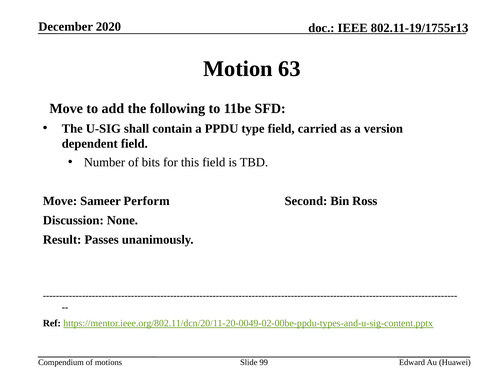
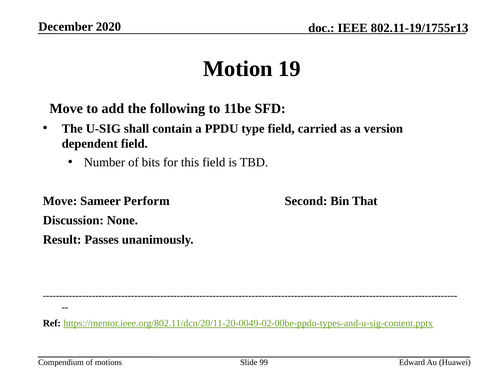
63: 63 -> 19 (290, 69)
Ross: Ross -> That (365, 201)
